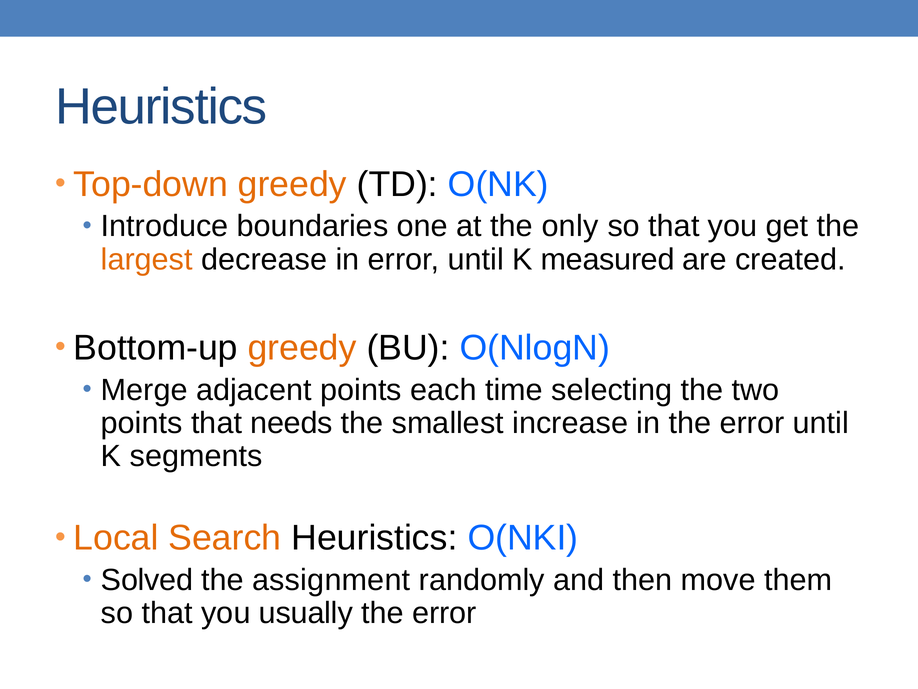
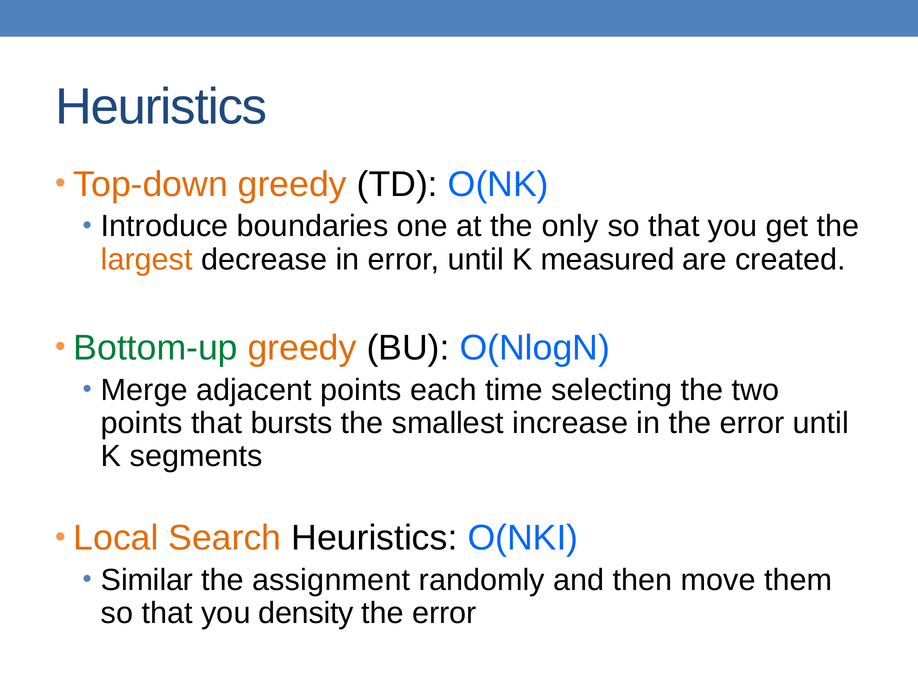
Bottom-up colour: black -> green (156, 348)
needs: needs -> bursts (291, 423)
Solved: Solved -> Similar (147, 580)
usually: usually -> density (306, 613)
